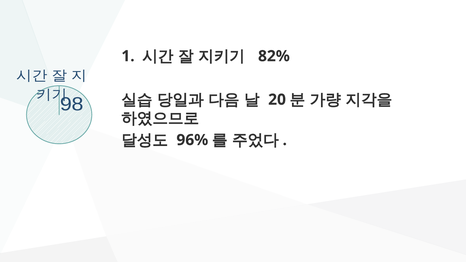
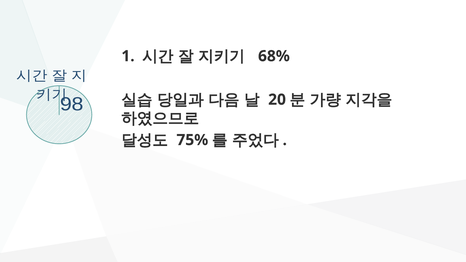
82%: 82% -> 68% (274, 56)
96%: 96% -> 75% (192, 140)
